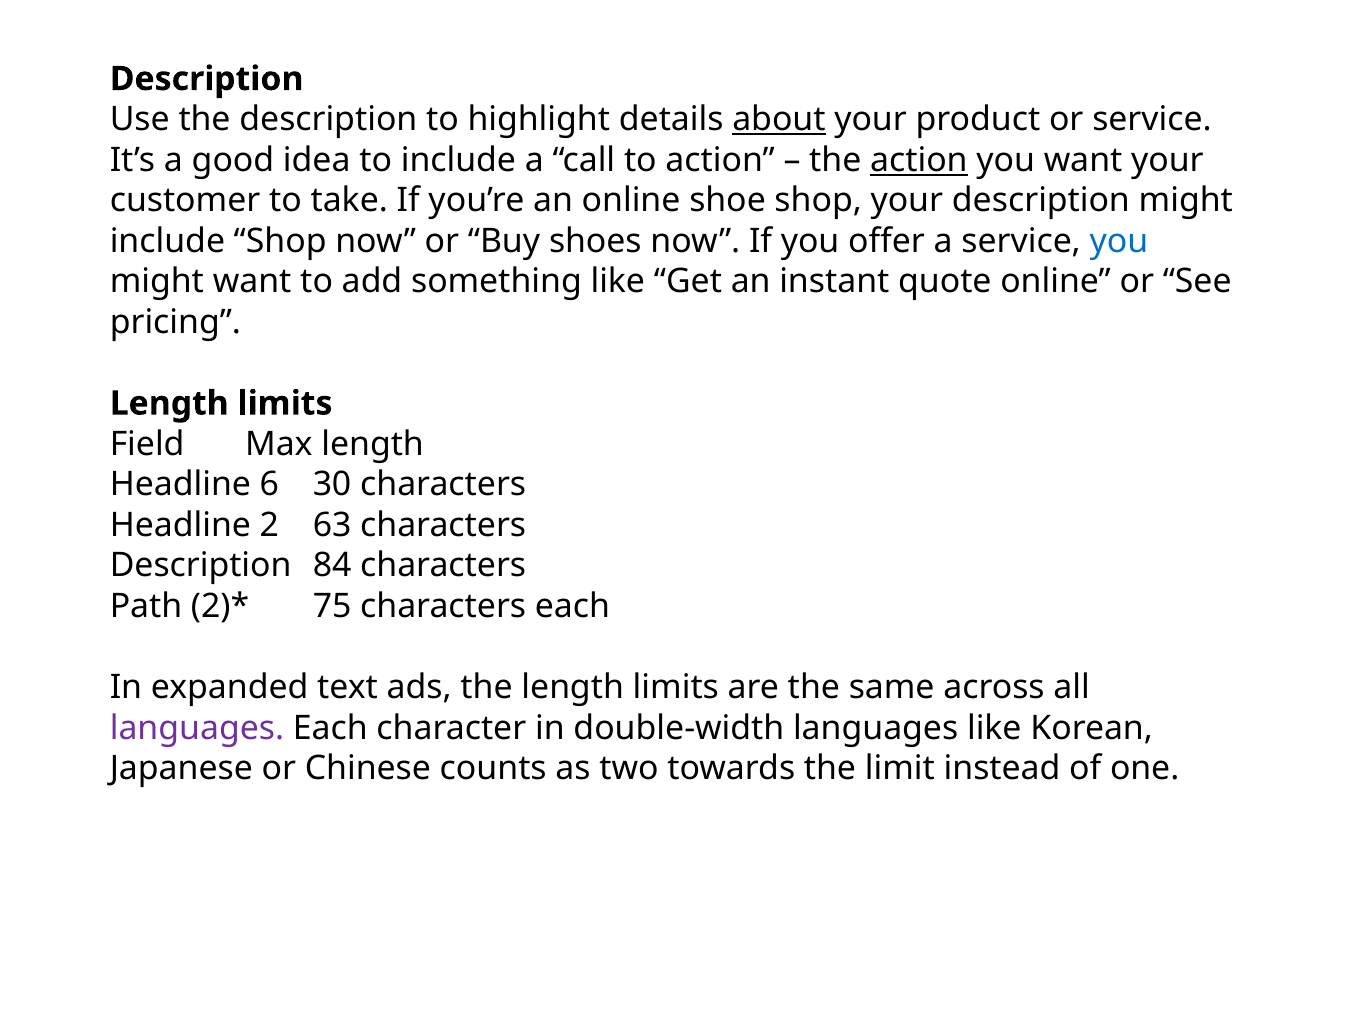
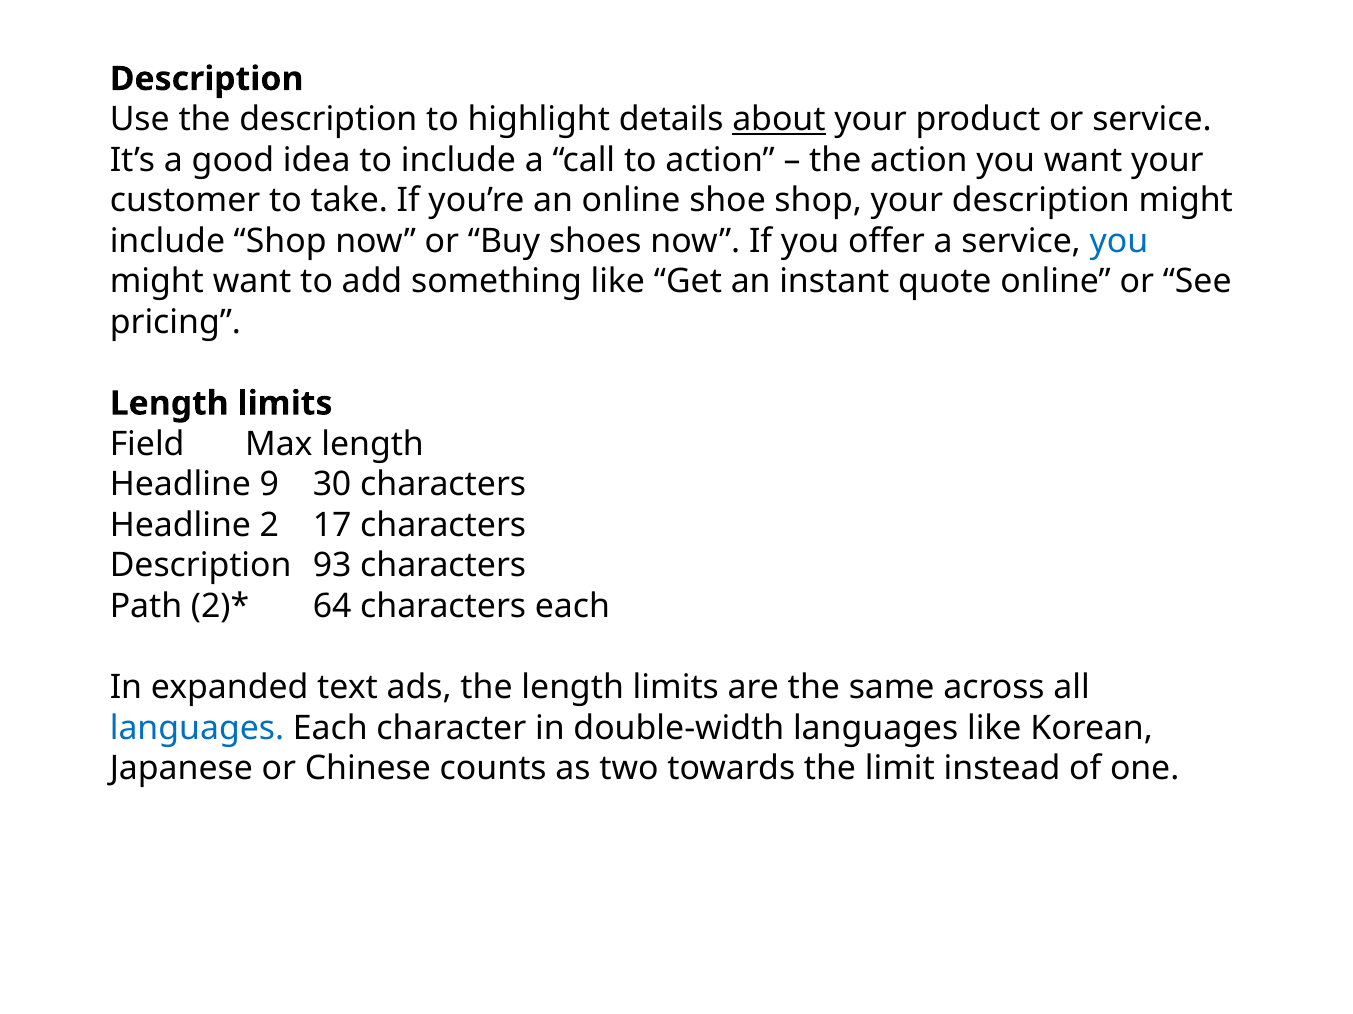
action underline: present -> none (919, 160)
6: 6 -> 9 (269, 485)
63: 63 -> 17 (332, 525)
84: 84 -> 93 (332, 566)
75: 75 -> 64 (332, 607)
languages colour: purple -> blue (197, 728)
